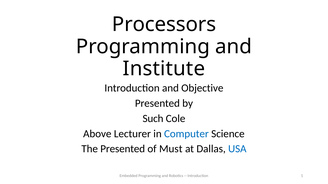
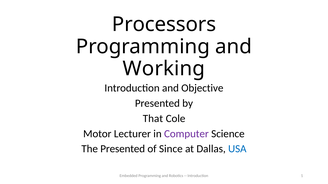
Institute: Institute -> Working (164, 69)
Such: Such -> That (153, 119)
Above: Above -> Motor (97, 134)
Computer colour: blue -> purple (186, 134)
Must: Must -> Since (171, 149)
